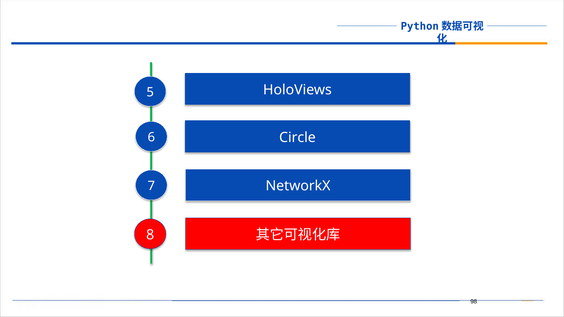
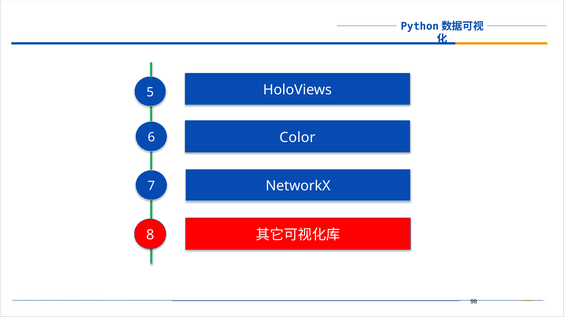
Circle: Circle -> Color (297, 137)
